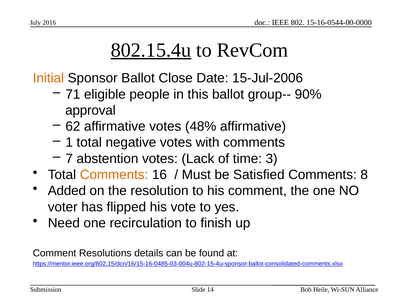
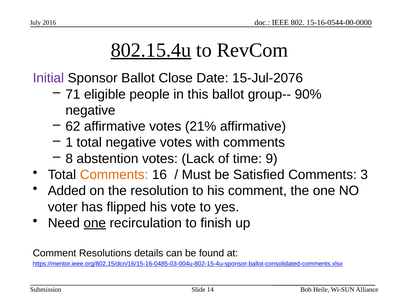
Initial colour: orange -> purple (48, 78)
15-Jul-2006: 15-Jul-2006 -> 15-Jul-2076 (268, 78)
approval: approval -> negative (90, 110)
48%: 48% -> 21% (201, 126)
7: 7 -> 8 (69, 158)
3: 3 -> 9 (272, 158)
8: 8 -> 3 (364, 174)
one underline: none -> present (95, 223)
